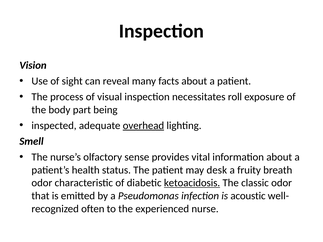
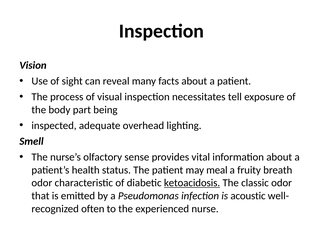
roll: roll -> tell (235, 97)
overhead underline: present -> none (143, 126)
desk: desk -> meal (217, 170)
